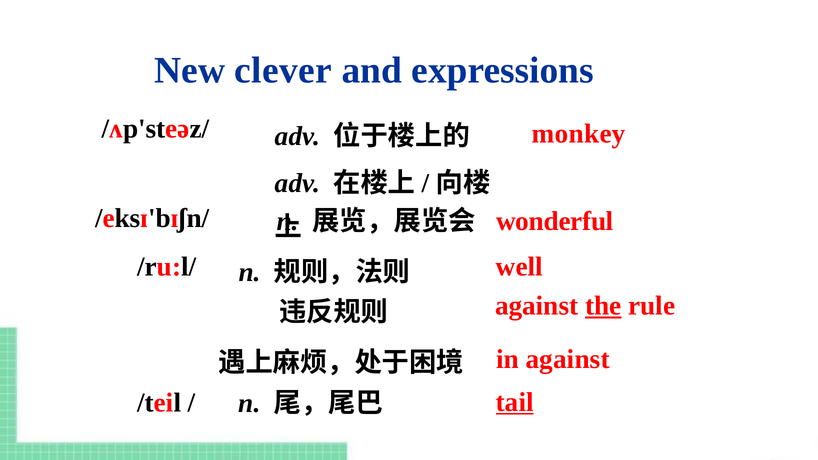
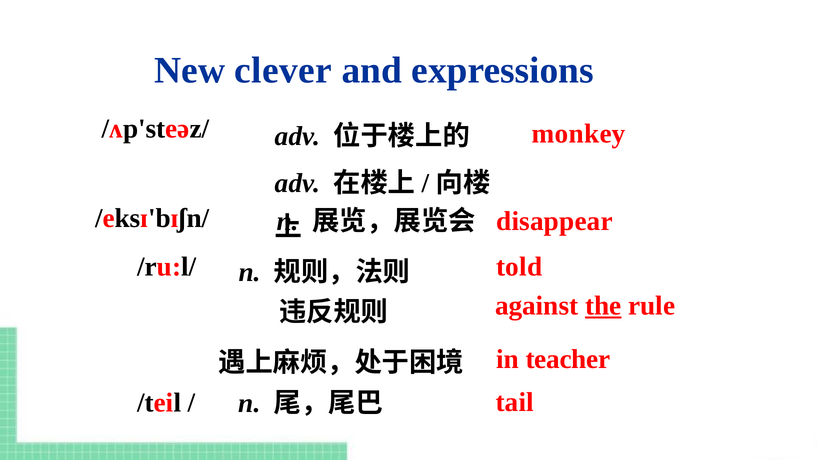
wonderful: wonderful -> disappear (555, 221)
well: well -> told (519, 267)
in against: against -> teacher (568, 360)
tail underline: present -> none (515, 402)
